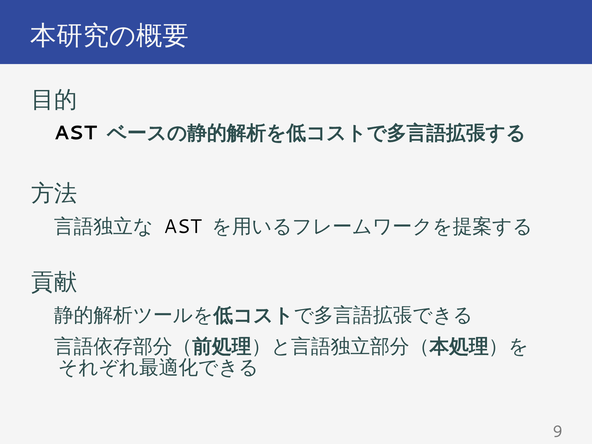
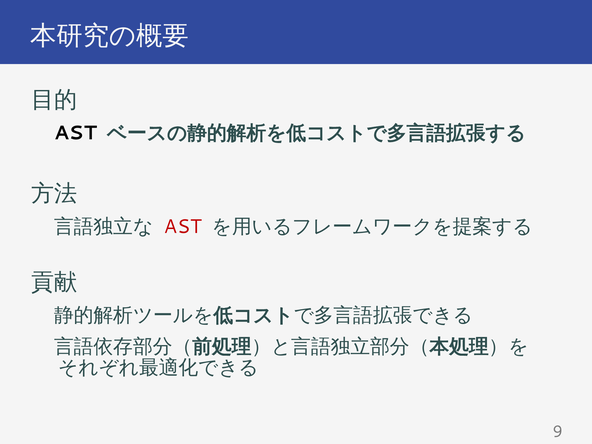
AST colour: black -> red (183, 226)
